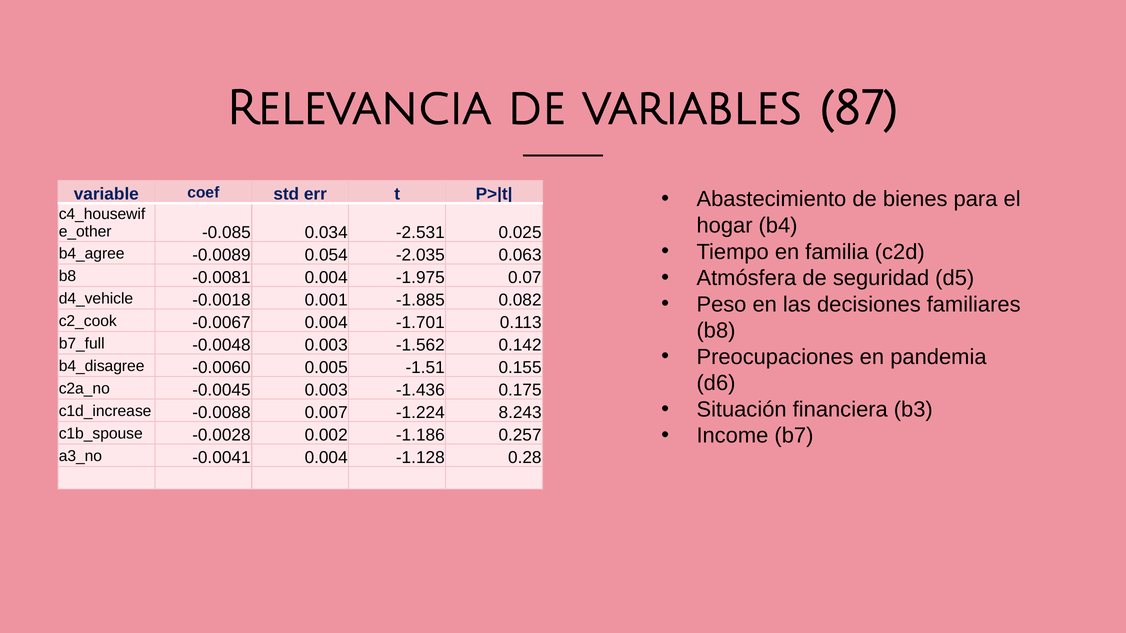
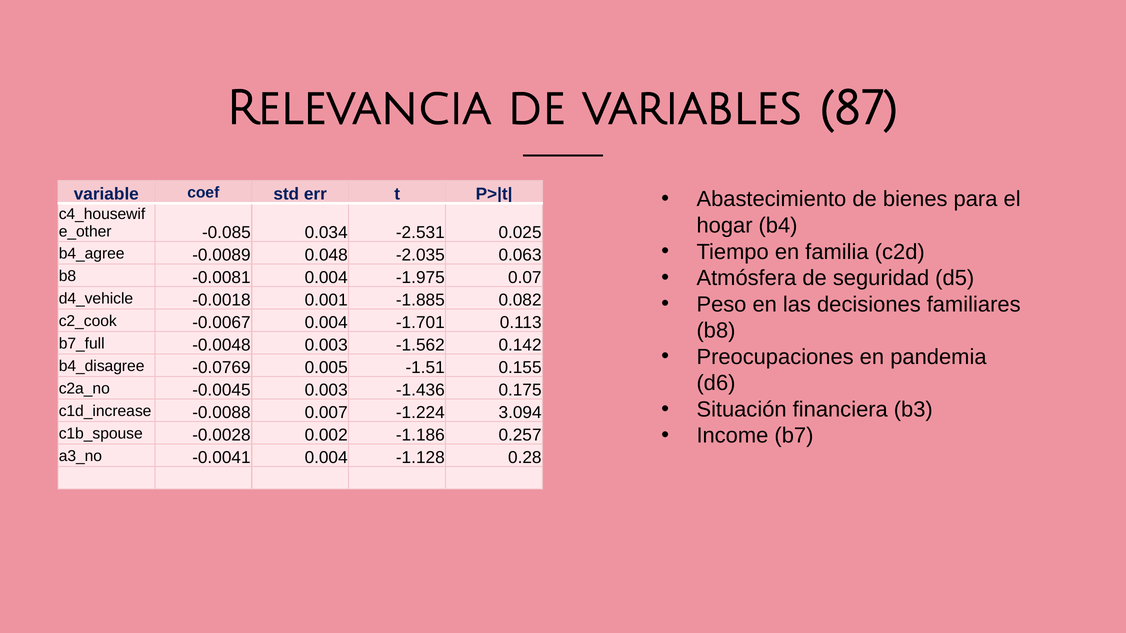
0.054: 0.054 -> 0.048 (326, 255)
-0.0060: -0.0060 -> -0.0769 (221, 368)
8.243: 8.243 -> 3.094 (520, 413)
